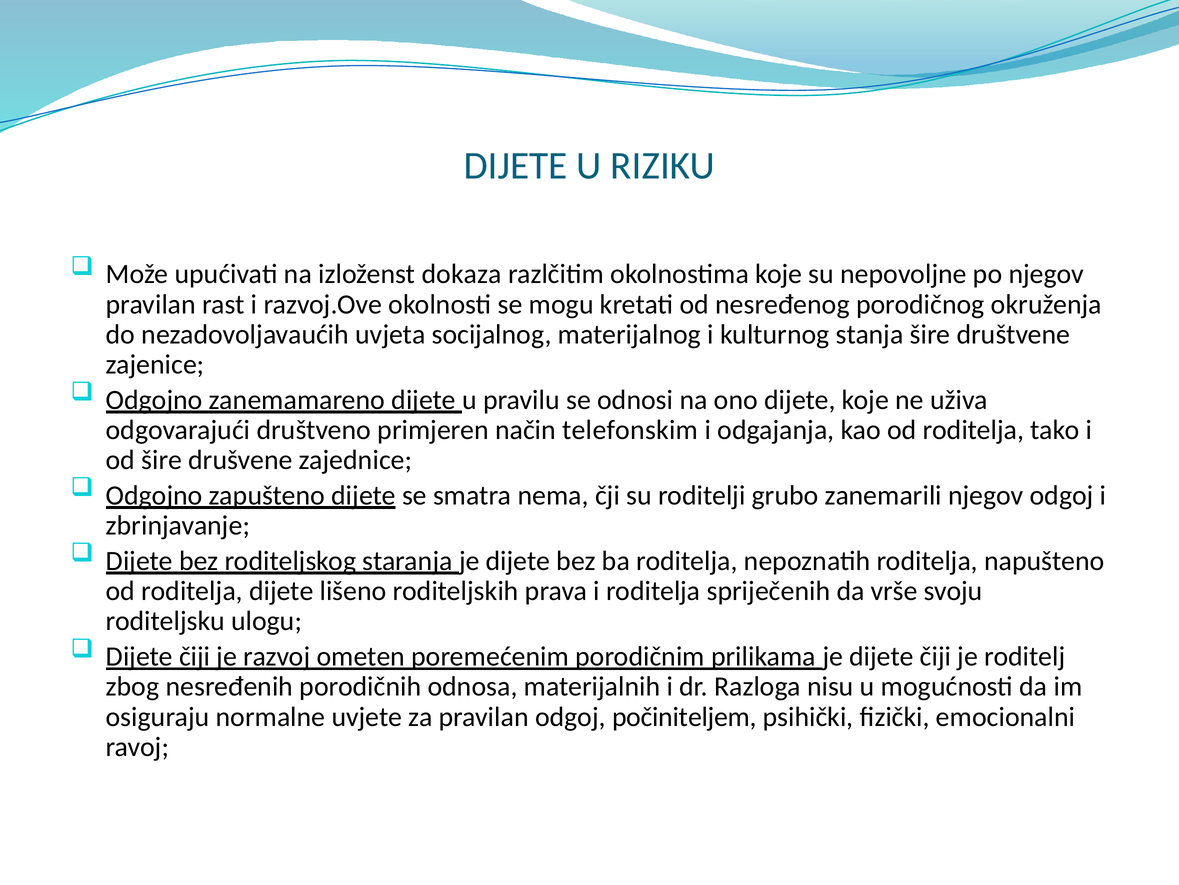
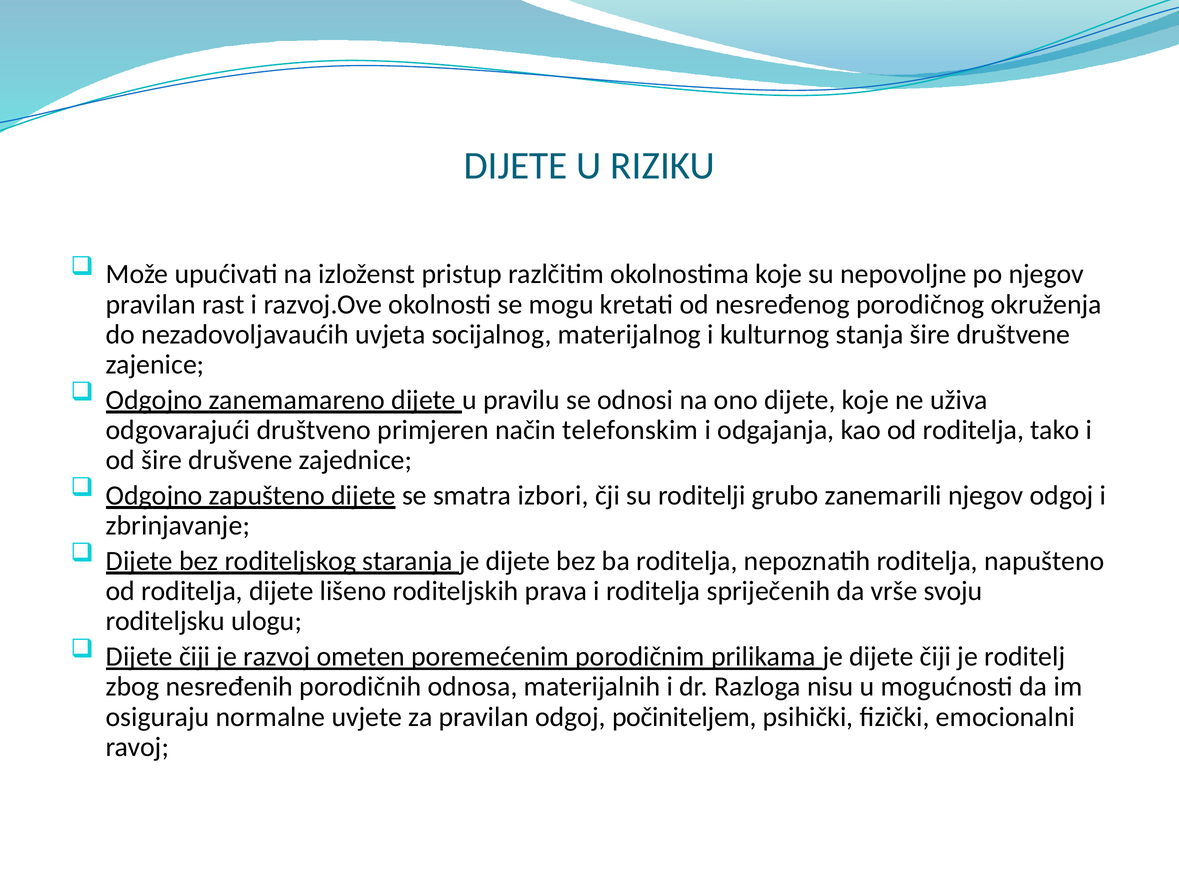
dokaza: dokaza -> pristup (462, 274)
nema: nema -> izbori (553, 495)
